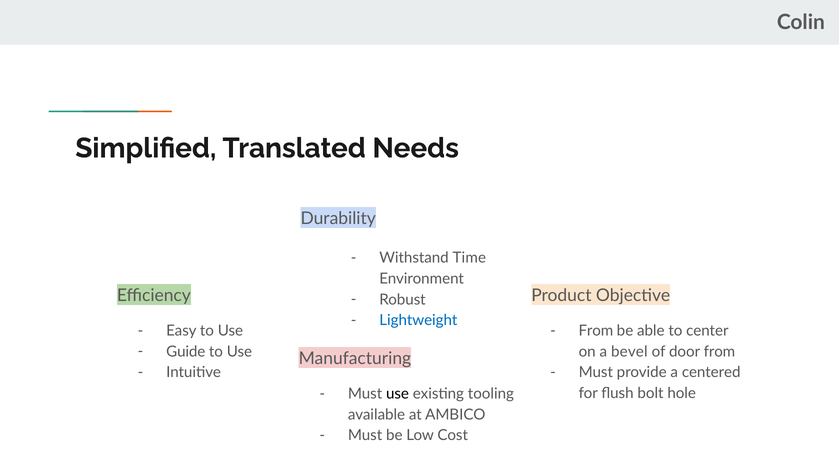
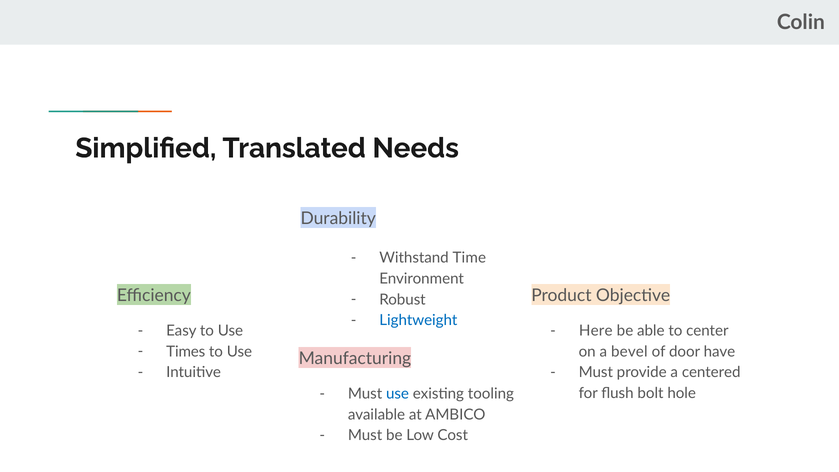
From: From -> Here (596, 331)
Guide: Guide -> Times (186, 352)
door from: from -> have (719, 352)
use colour: black -> blue (398, 394)
